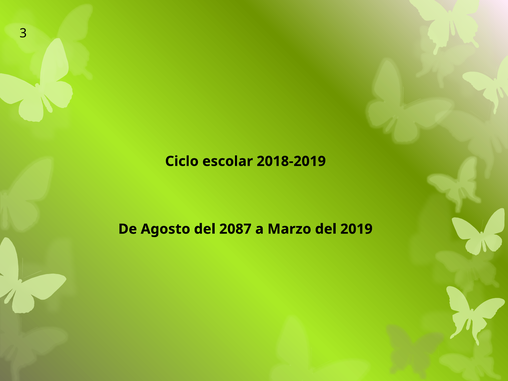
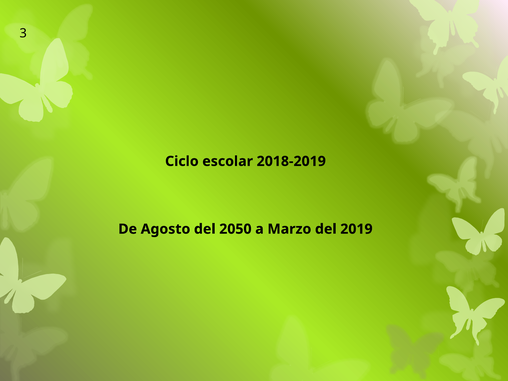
2087: 2087 -> 2050 (235, 229)
